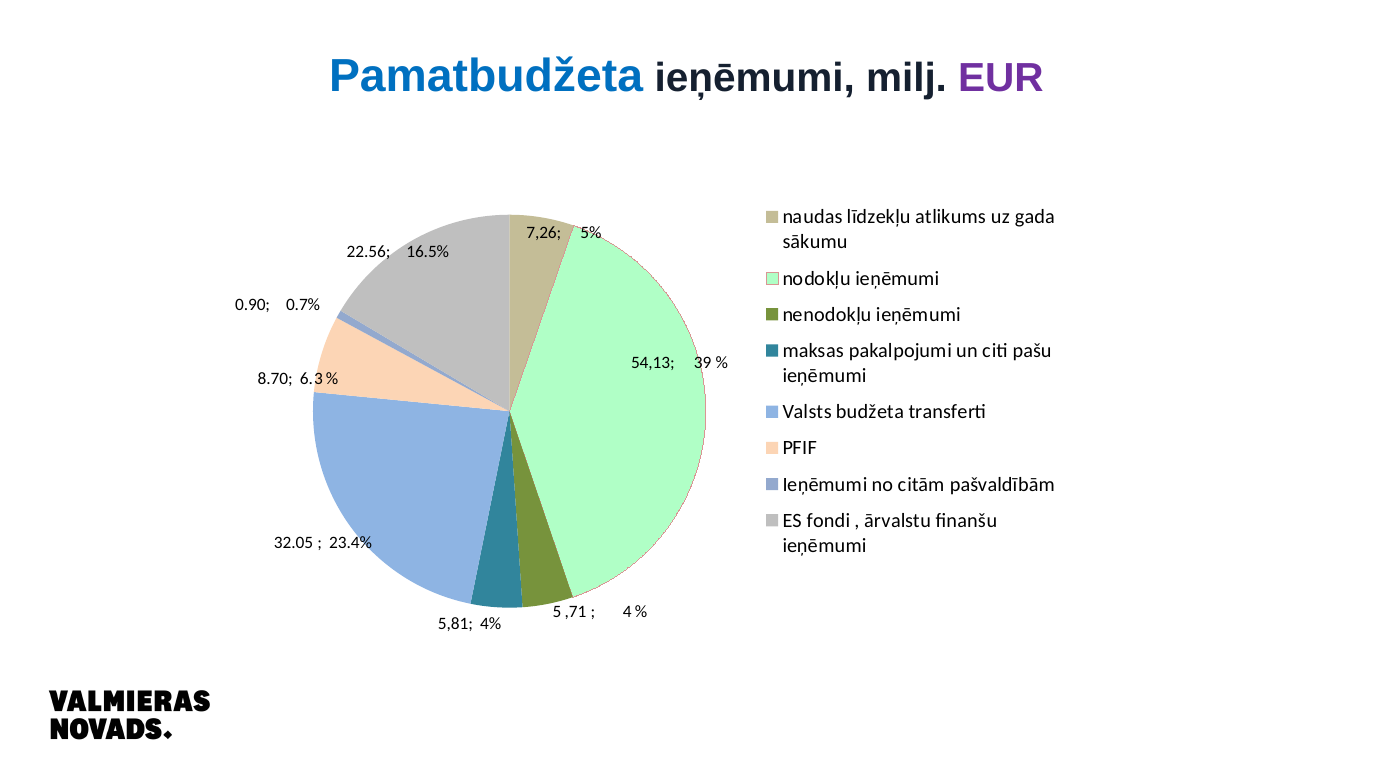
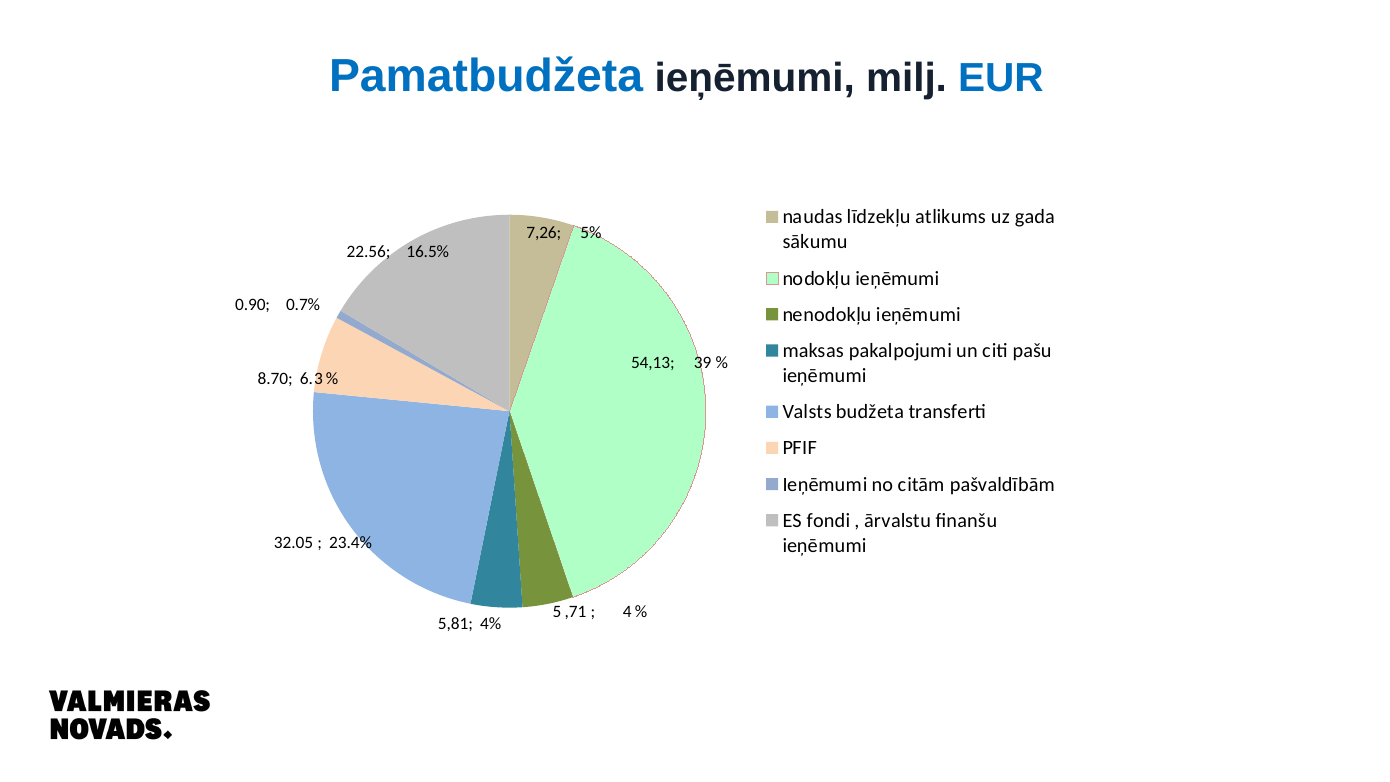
EUR colour: purple -> blue (1001, 78)
